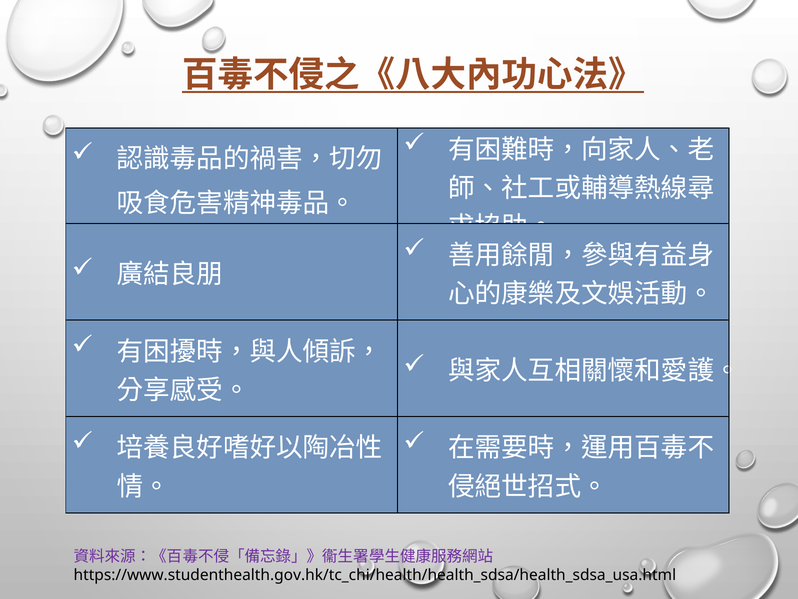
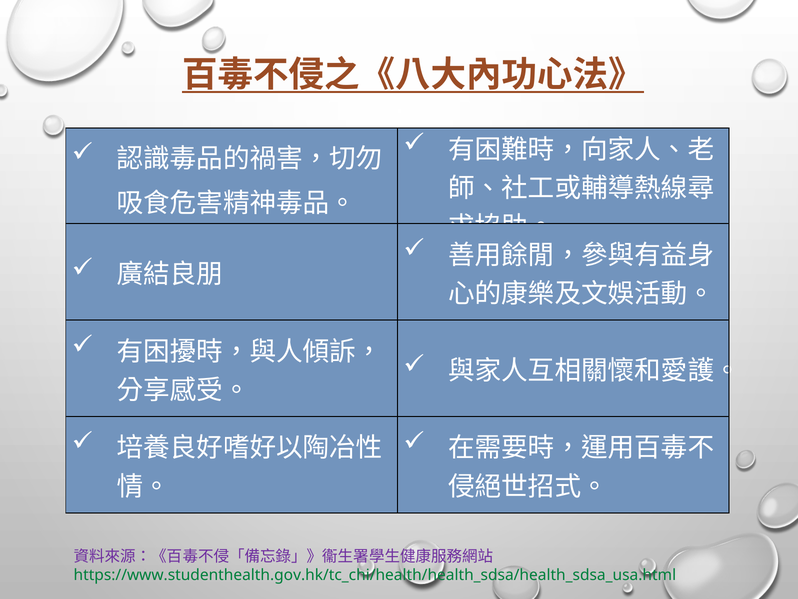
https://www.studenthealth.gov.hk/tc_chi/health/health_sdsa/health_sdsa_usa.html colour: black -> green (375, 575)
